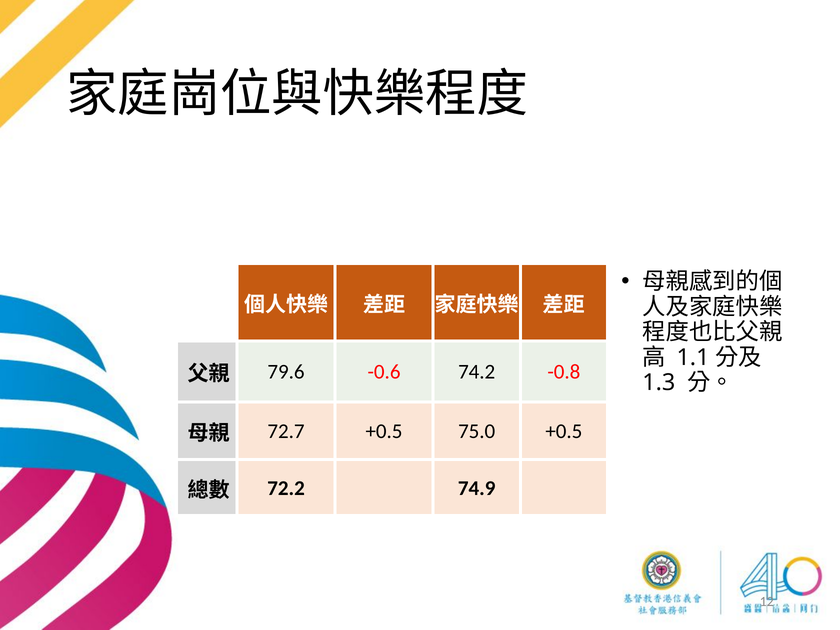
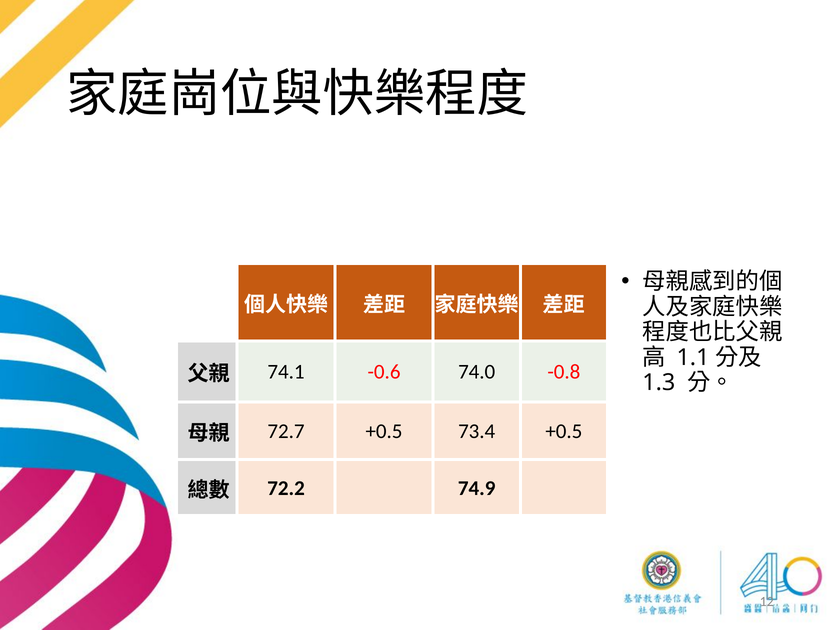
79.6: 79.6 -> 74.1 (286, 372)
74.2: 74.2 -> 74.0 (477, 372)
75.0: 75.0 -> 73.4 (477, 431)
